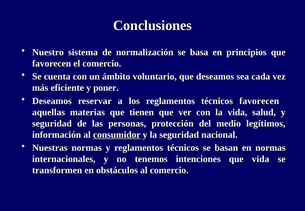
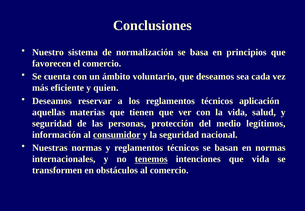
poner: poner -> quien (106, 88)
técnicos favorecen: favorecen -> aplicación (259, 101)
tenemos underline: none -> present (151, 159)
